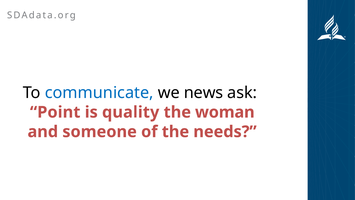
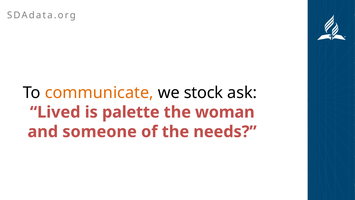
communicate colour: blue -> orange (99, 93)
news: news -> stock (204, 93)
Point: Point -> Lived (55, 112)
quality: quality -> palette (131, 112)
